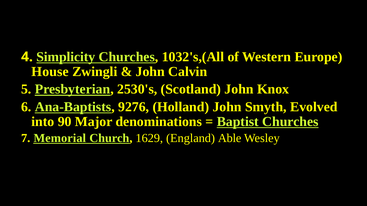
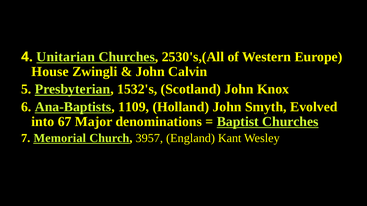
Simplicity: Simplicity -> Unitarian (66, 57)
1032's,(All: 1032's,(All -> 2530's,(All (193, 57)
2530's: 2530's -> 1532's (137, 89)
9276: 9276 -> 1109 (134, 107)
90: 90 -> 67 (65, 122)
1629: 1629 -> 3957 (149, 138)
Able: Able -> Kant (230, 138)
